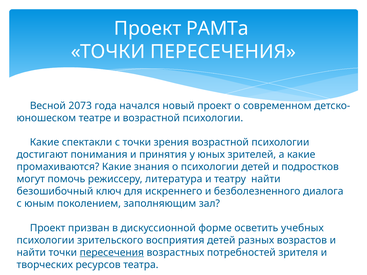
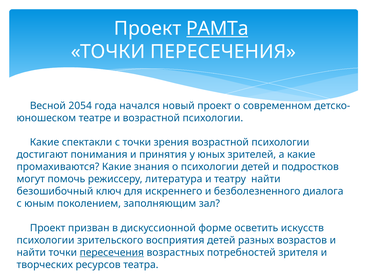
РАМТа underline: none -> present (217, 28)
2073: 2073 -> 2054 (80, 106)
учебных: учебных -> искусств (302, 228)
